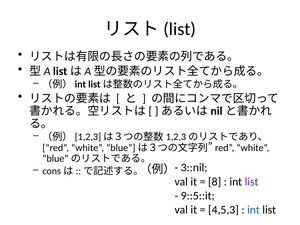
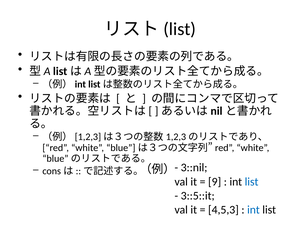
8: 8 -> 9 (215, 182)
list colour: purple -> blue (252, 182)
9::5::it: 9::5::it -> 3::5::it (198, 196)
